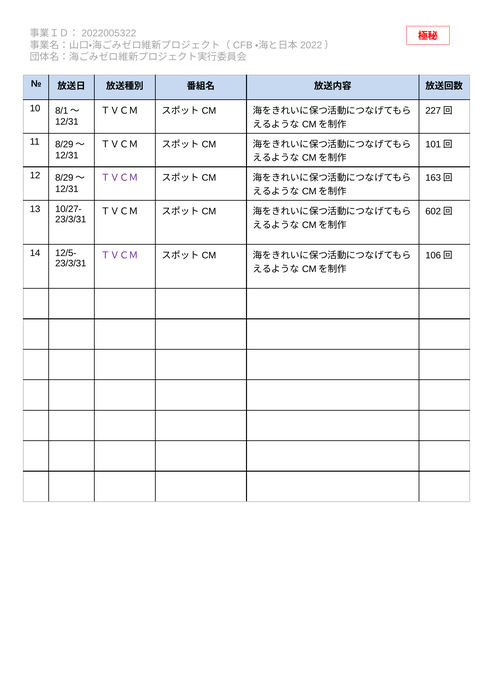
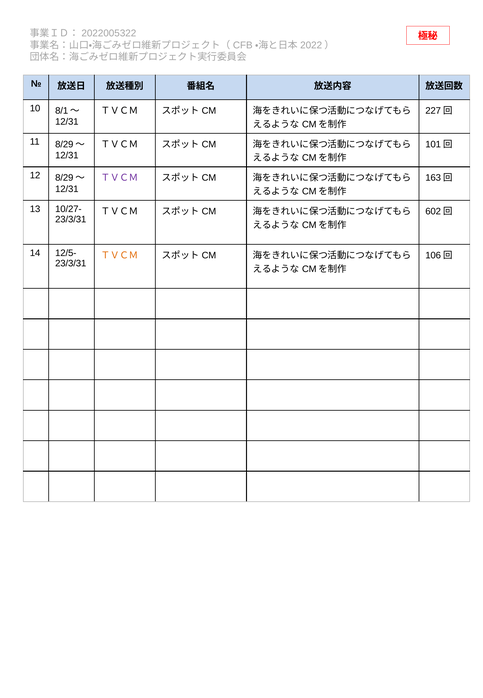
ＴＶＣＭ colour: purple -> orange (120, 255)
